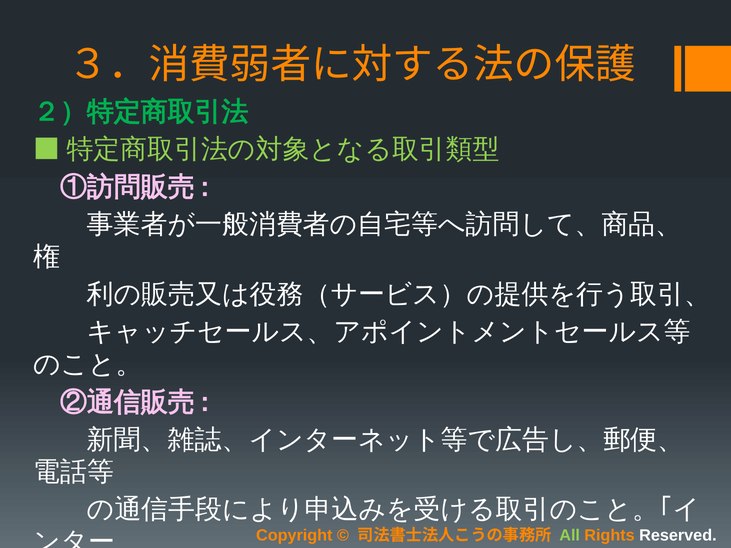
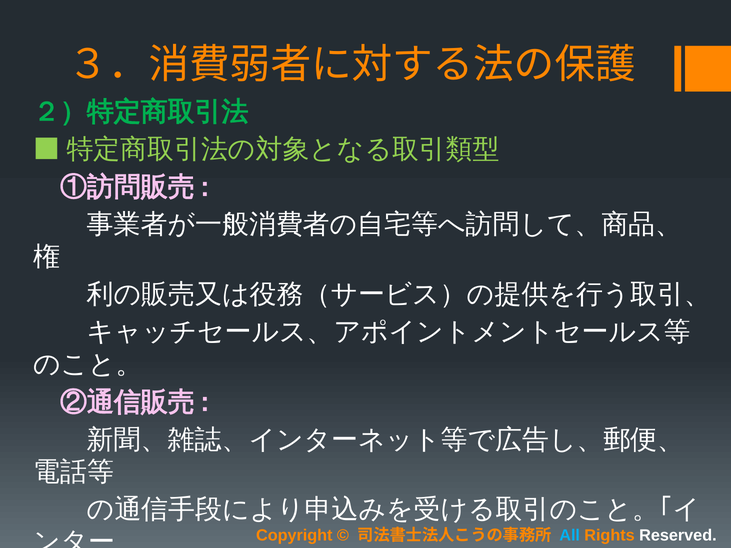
All colour: light green -> light blue (570, 536)
